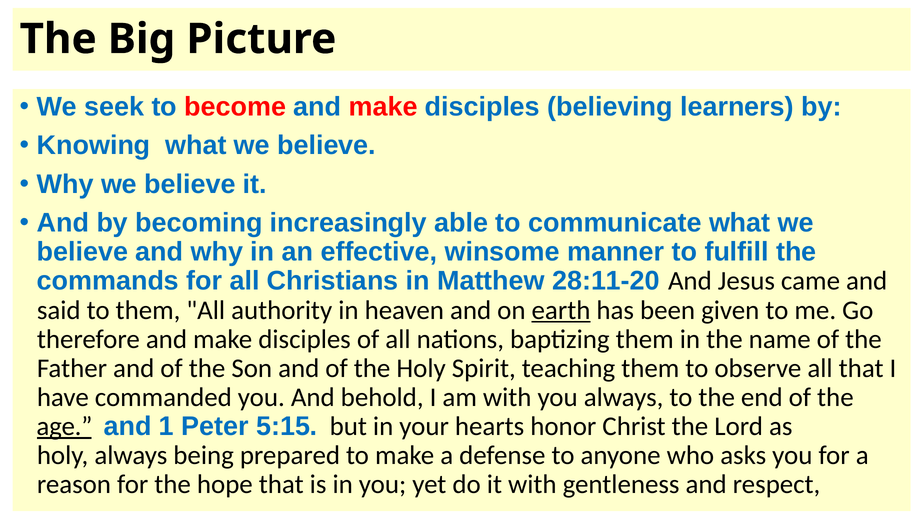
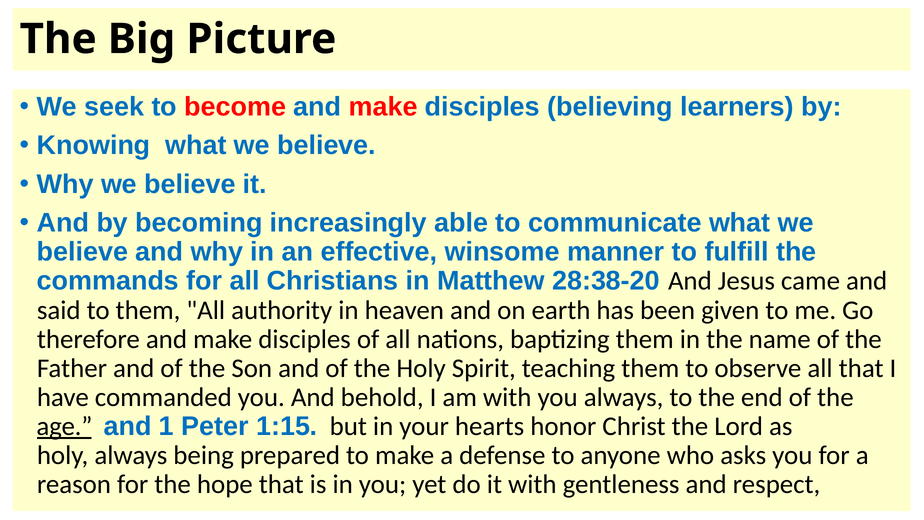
28:11-20: 28:11-20 -> 28:38-20 (606, 281)
earth underline: present -> none (561, 310)
5:15: 5:15 -> 1:15 (287, 426)
